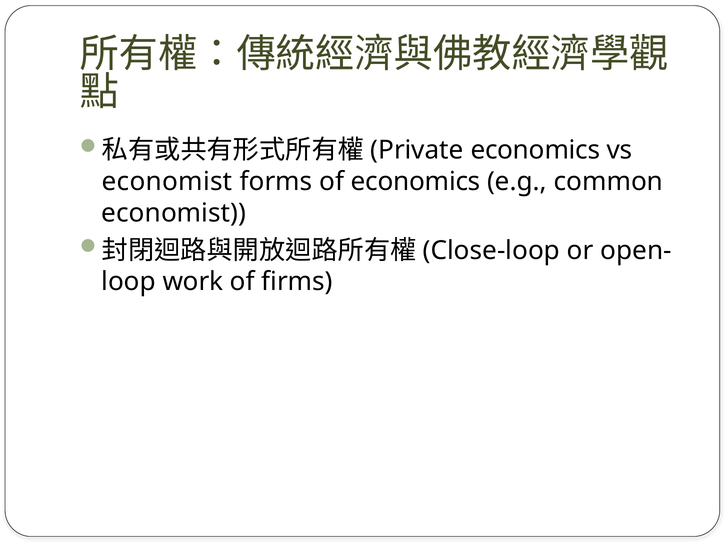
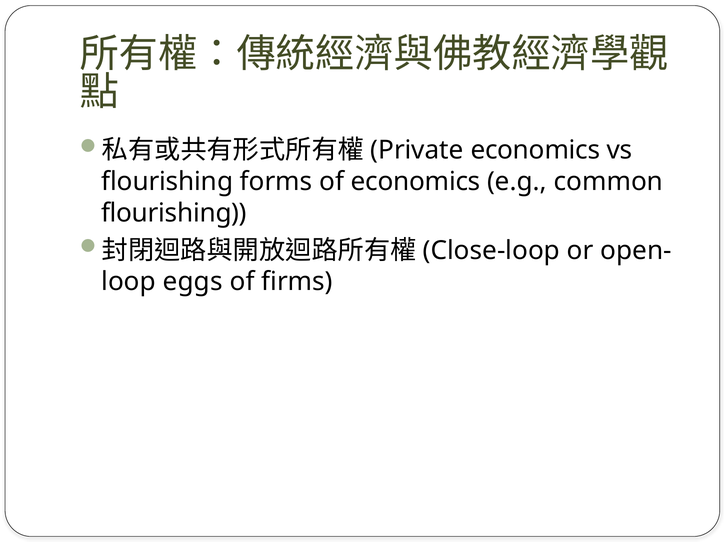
economist: economist -> flourishing (167, 182)
economist: economist -> flourishing (174, 213)
work: work -> eggs (193, 282)
